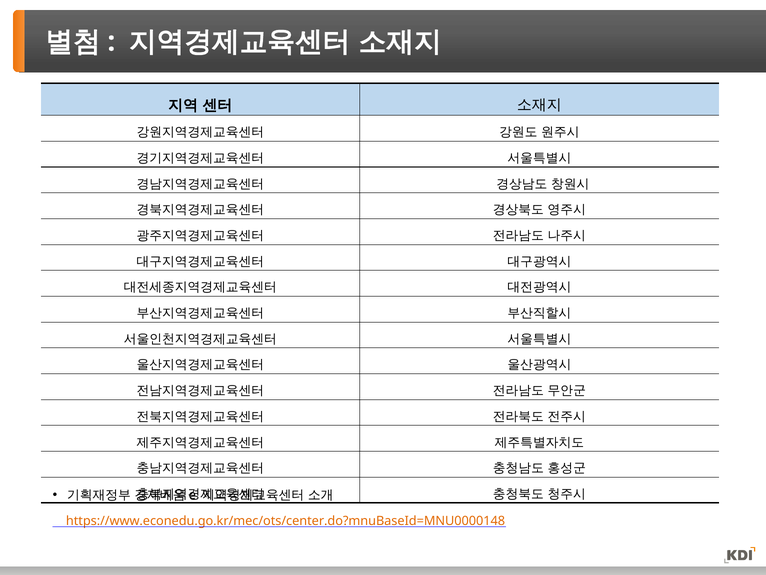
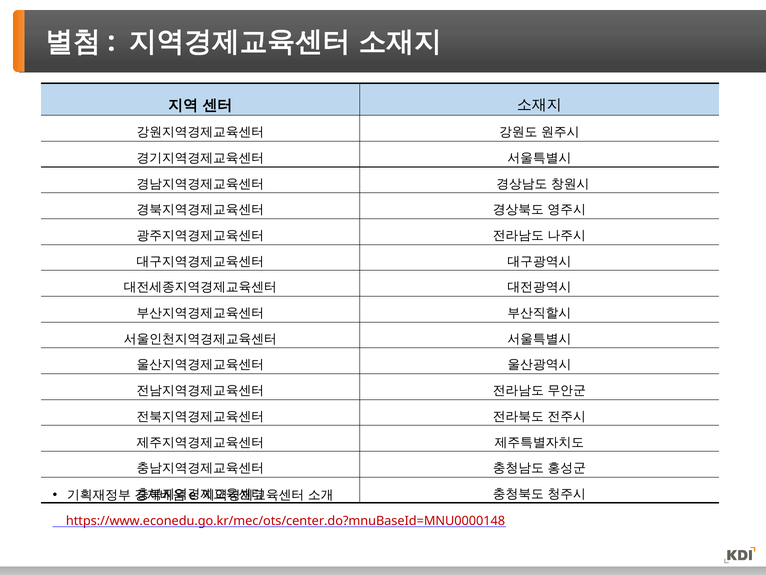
https://www.econedu.go.kr/mec/ots/center.do?mnuBaseId=MNU0000148 colour: orange -> red (286, 521)
